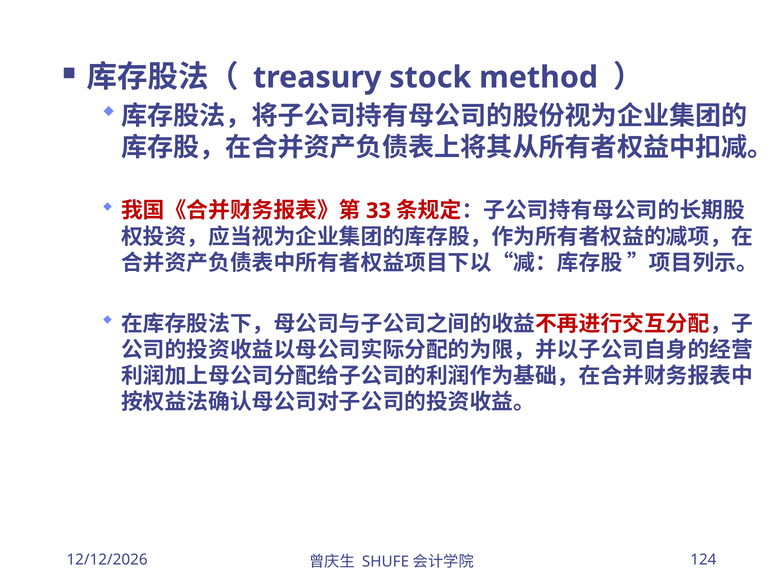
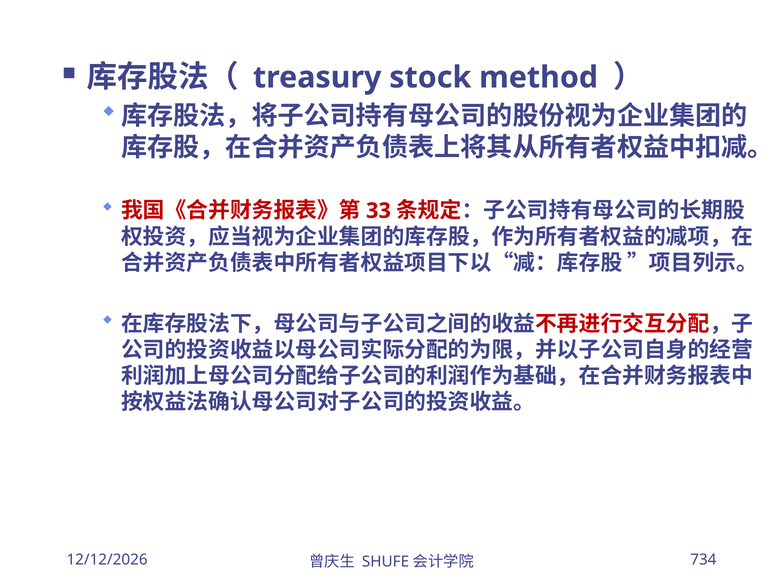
124: 124 -> 734 (703, 560)
